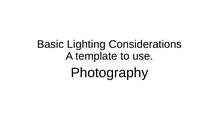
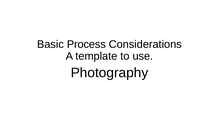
Lighting: Lighting -> Process (86, 44)
